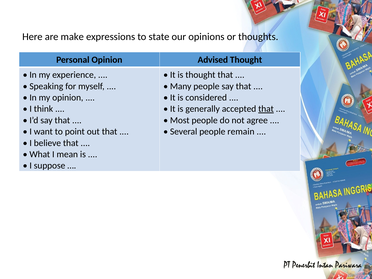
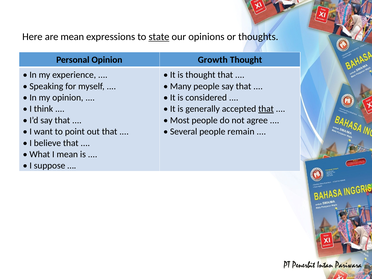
are make: make -> mean (72, 37)
state underline: none -> present (159, 37)
Advised: Advised -> Growth (213, 60)
